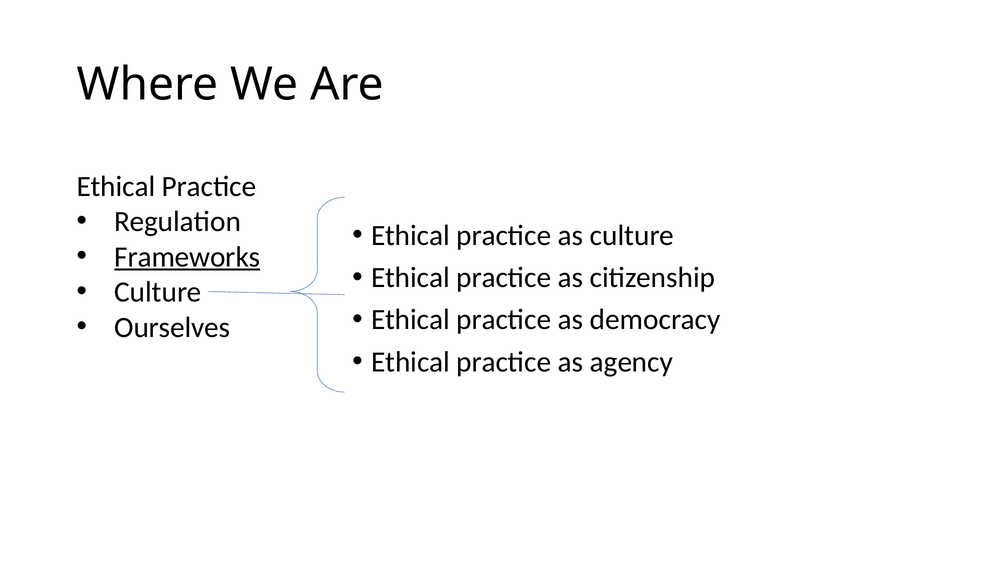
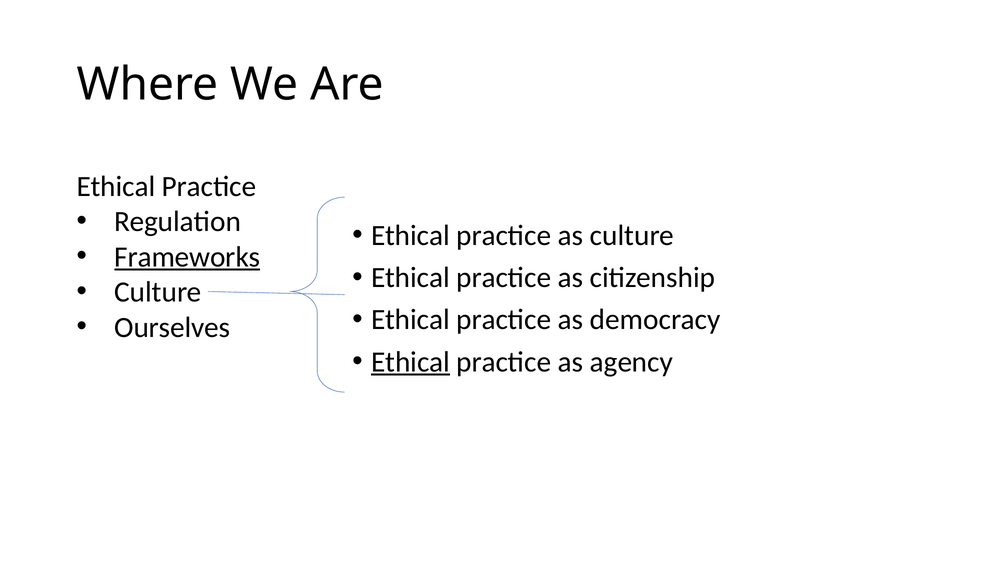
Ethical underline: none -> present (411, 362)
